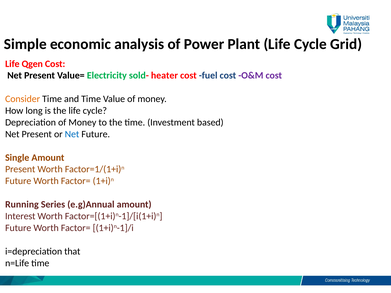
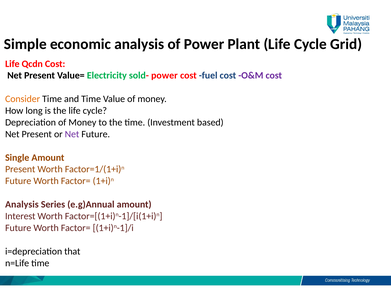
Qgen: Qgen -> Qcdn (32, 64)
sold- heater: heater -> power (164, 76)
Net colour: blue -> purple (72, 134)
Running: Running -> Analysis (22, 205)
